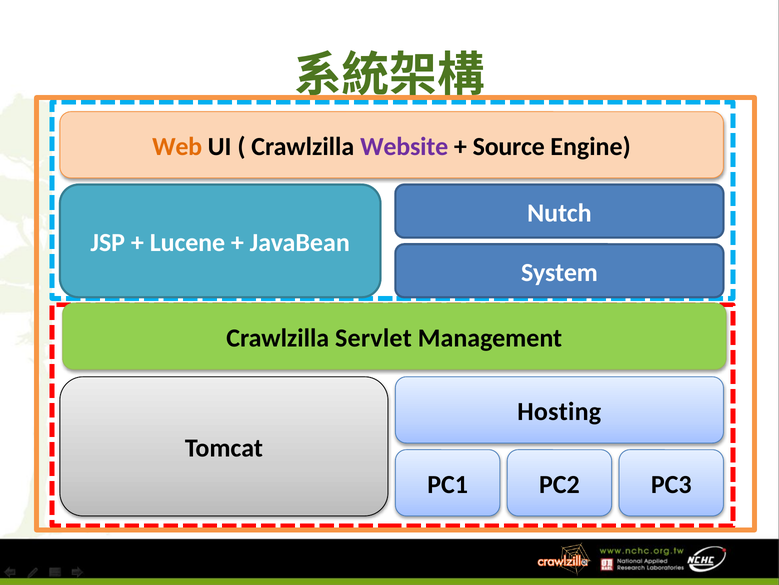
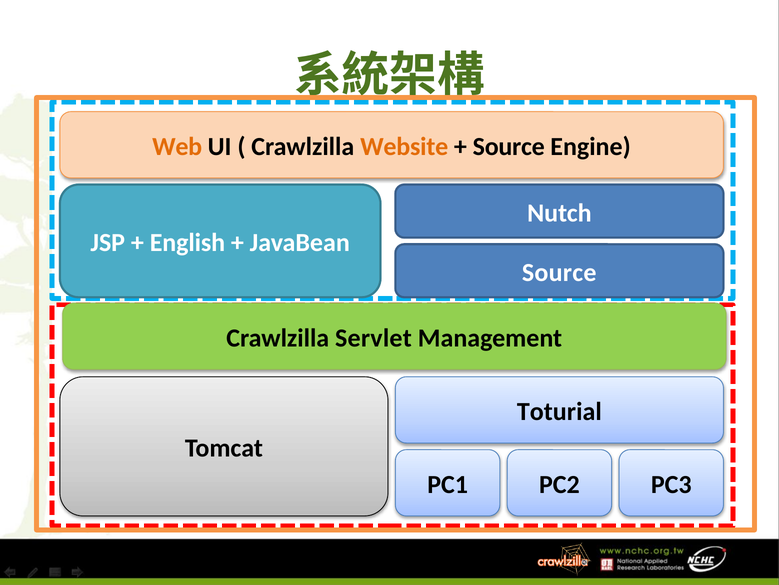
Website colour: purple -> orange (404, 146)
Lucene: Lucene -> English (187, 242)
System: System -> Source (559, 272)
Hosting: Hosting -> Toturial (559, 411)
